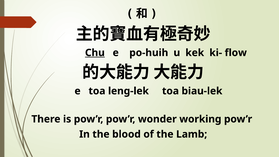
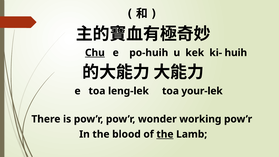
flow: flow -> huih (236, 53)
biau-lek: biau-lek -> your-lek (202, 91)
the underline: none -> present (165, 134)
